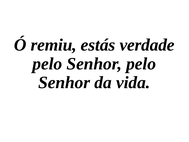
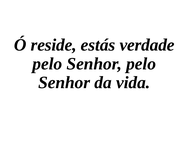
remiu: remiu -> reside (54, 45)
